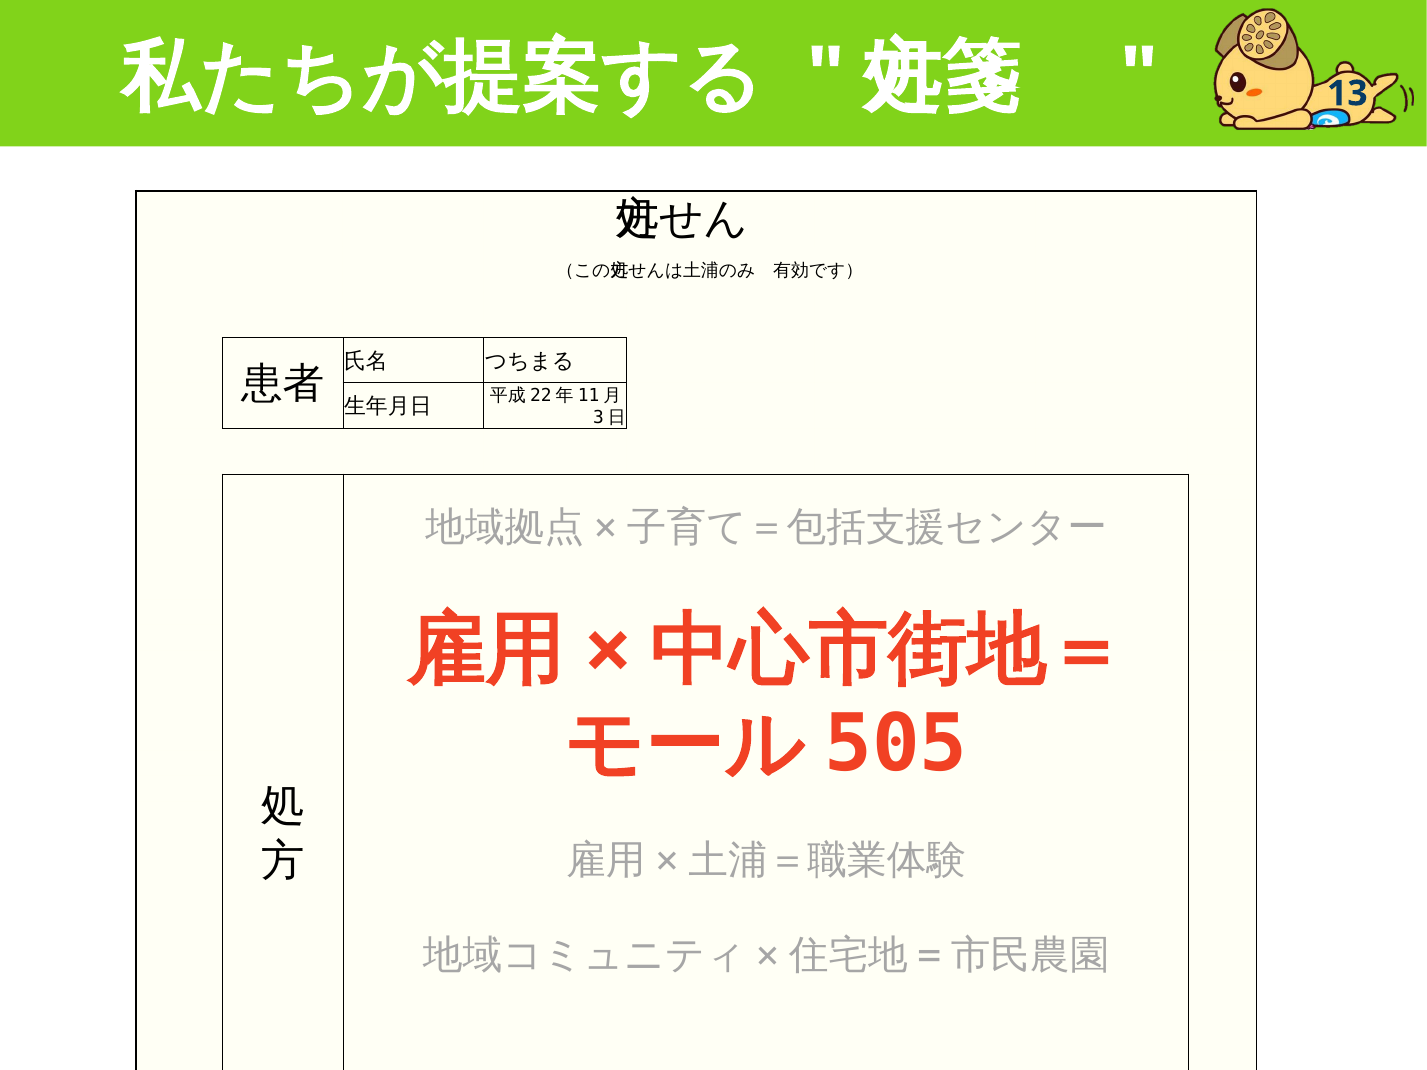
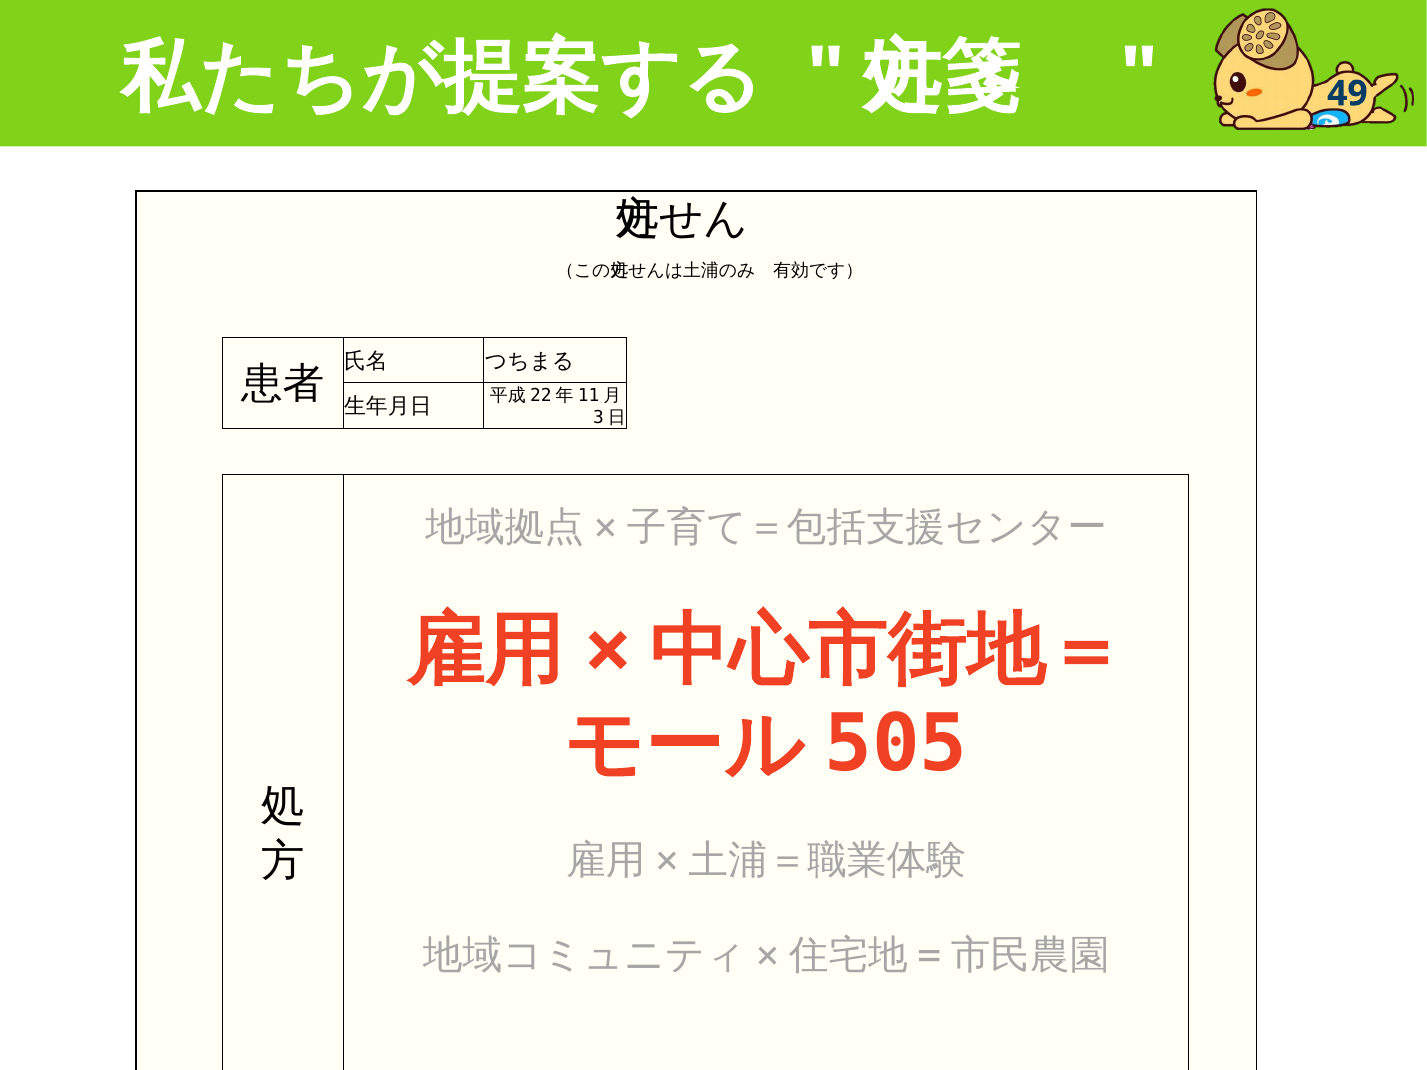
13: 13 -> 49 (1347, 94)
